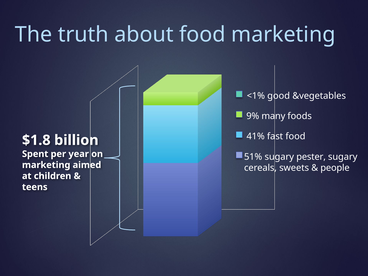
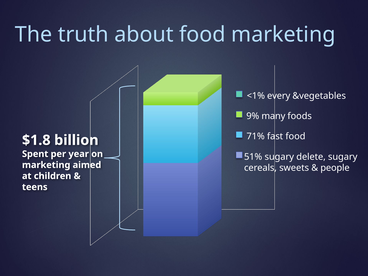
good: good -> every (279, 96)
41%: 41% -> 71% (256, 136)
pester: pester -> delete (311, 157)
